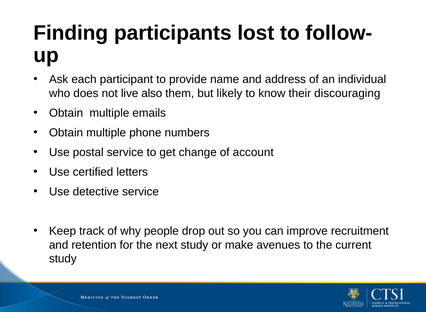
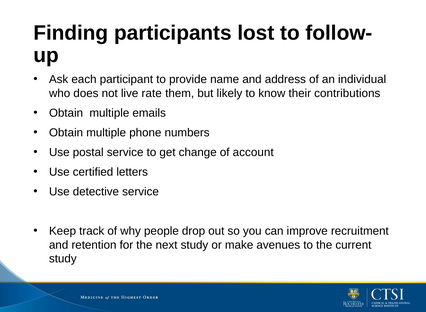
also: also -> rate (152, 93)
discouraging: discouraging -> contributions (347, 93)
